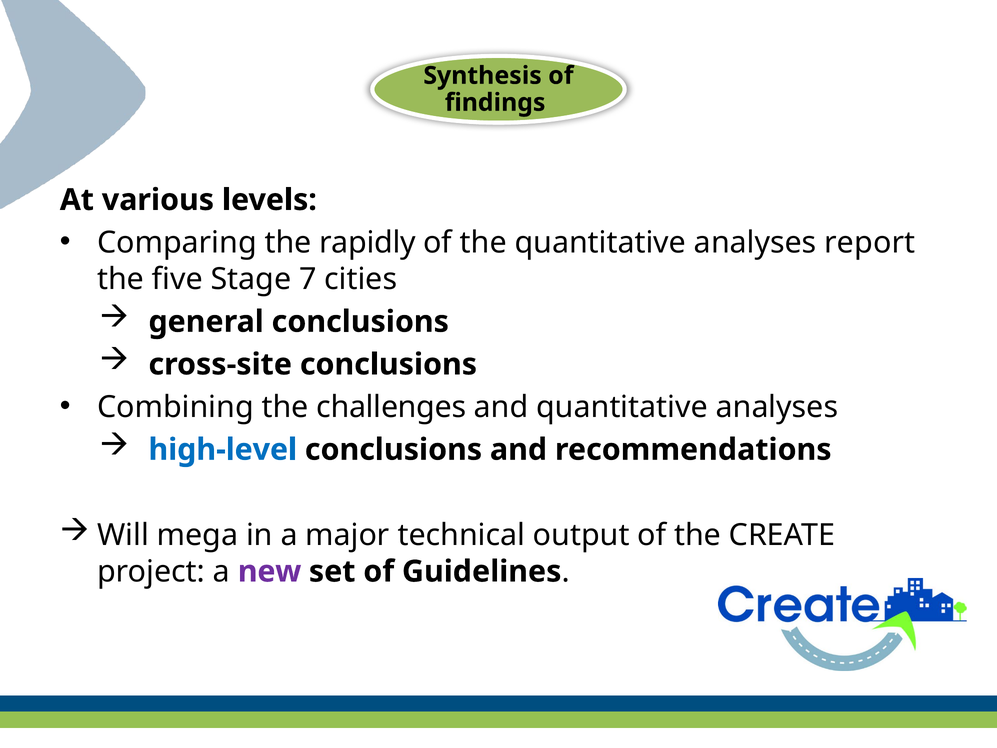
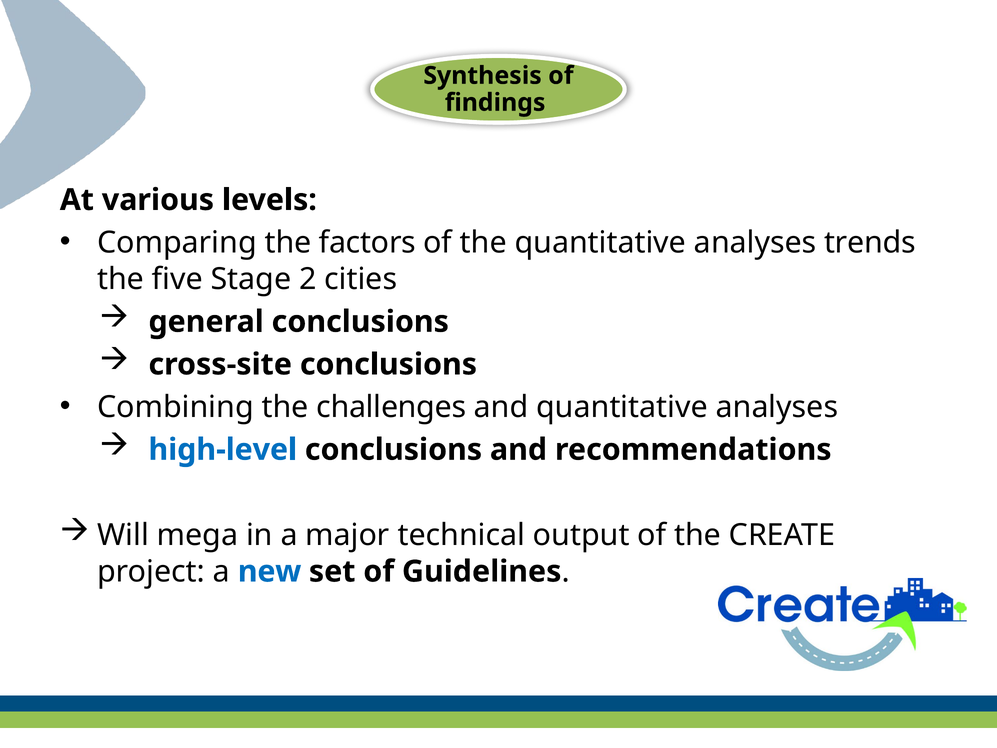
rapidly: rapidly -> factors (367, 242)
report: report -> trends (870, 242)
7: 7 -> 2 (308, 279)
new colour: purple -> blue (270, 571)
